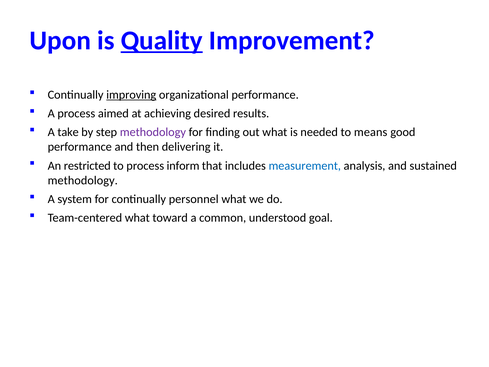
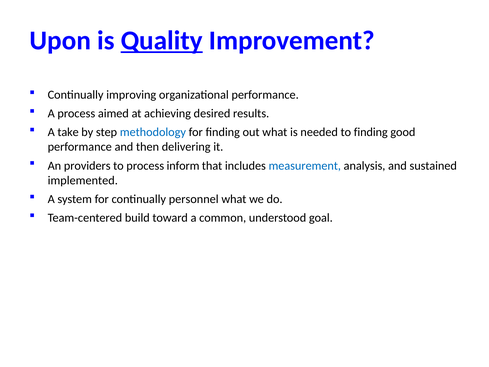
improving underline: present -> none (131, 95)
methodology colour: purple -> blue (153, 132)
to means: means -> finding (371, 132)
restricted: restricted -> providers (87, 166)
methodology: methodology -> implemented (83, 180)
Team-centered what: what -> build (137, 218)
